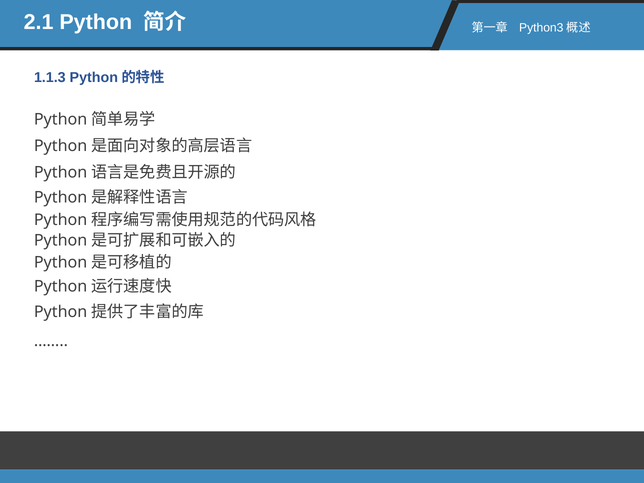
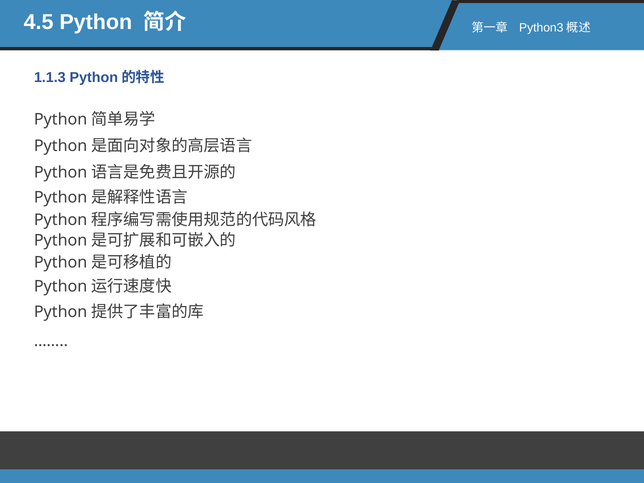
2.1: 2.1 -> 4.5 (39, 22)
